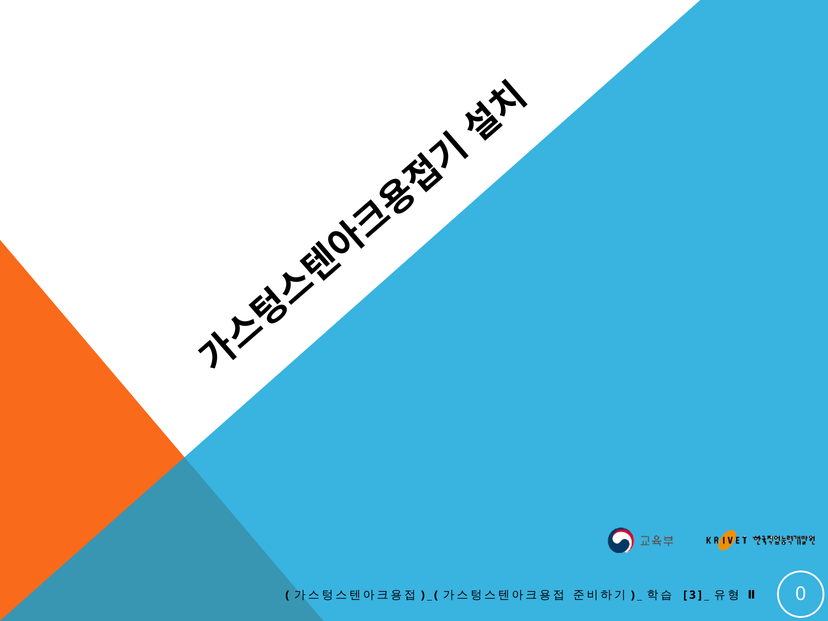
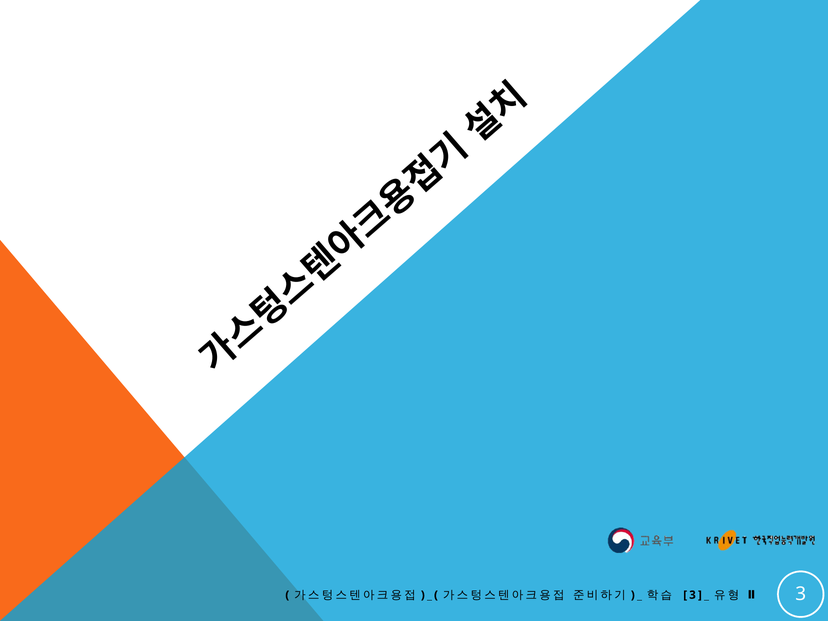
0: 0 -> 3 (801, 594)
